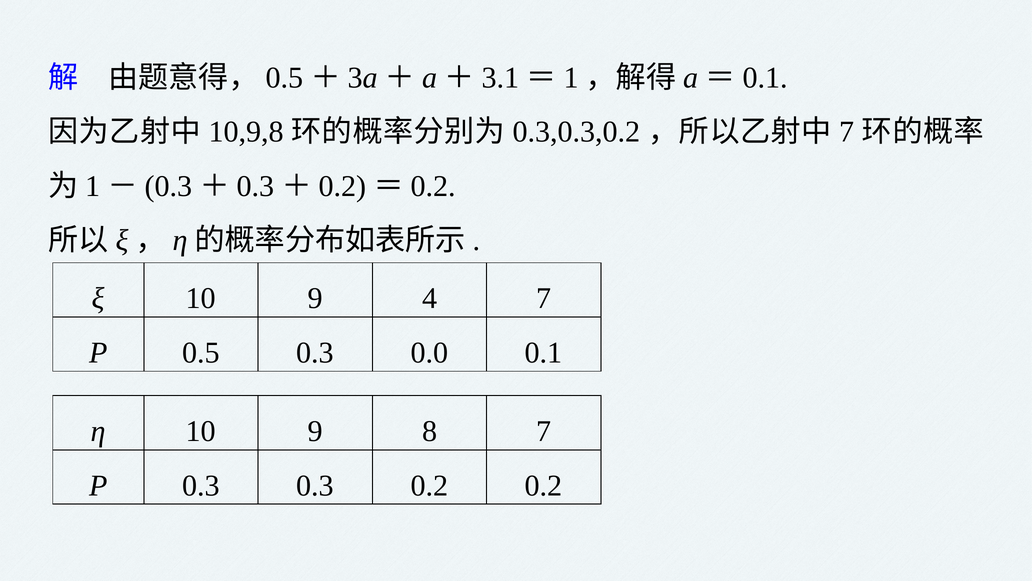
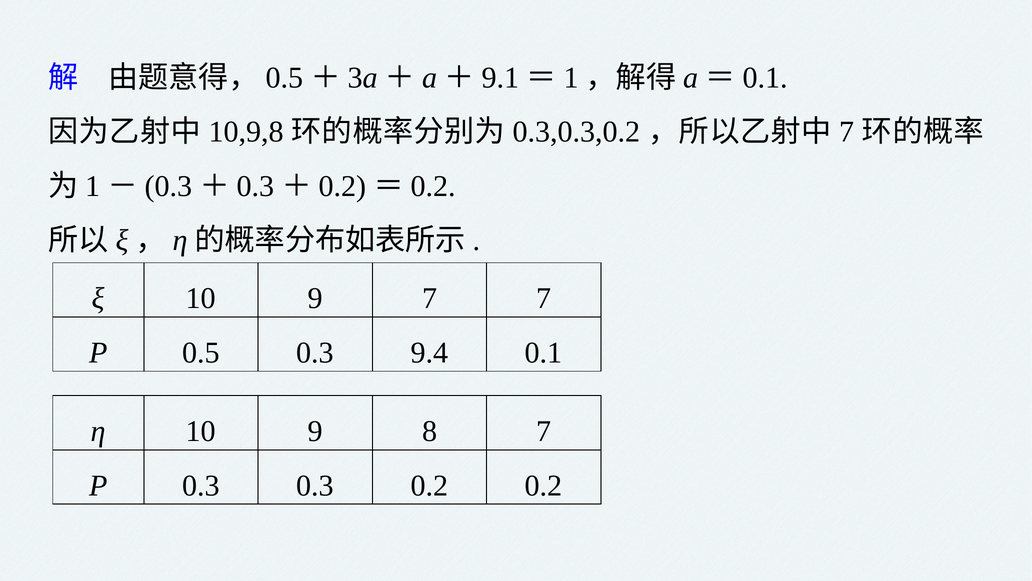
3.1: 3.1 -> 9.1 (500, 78)
9 4: 4 -> 7 (430, 298)
0.0: 0.0 -> 9.4 (429, 352)
